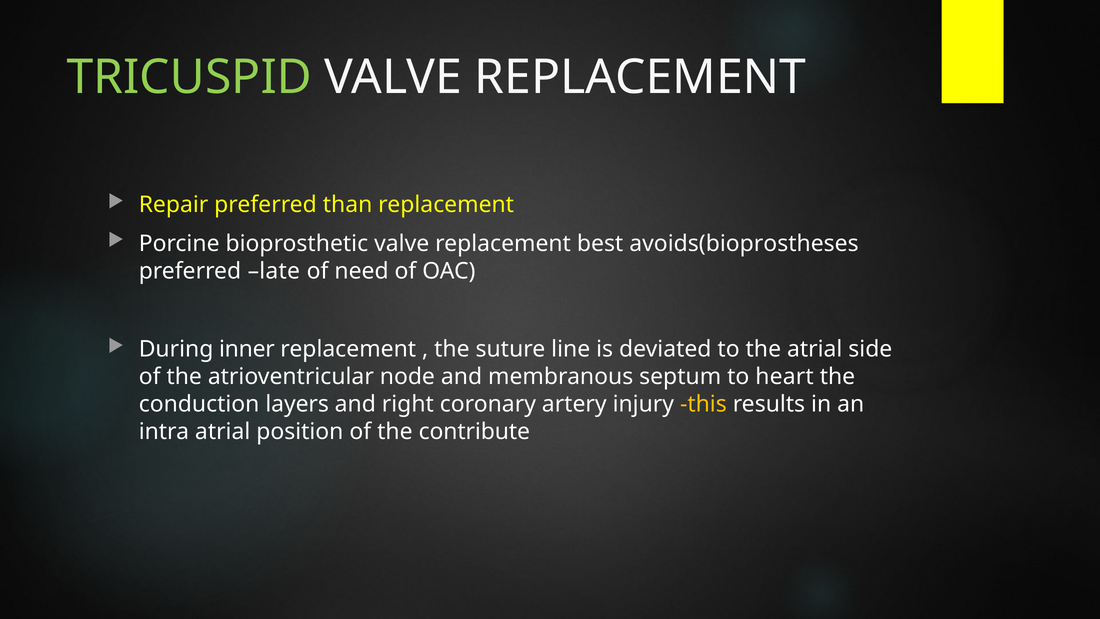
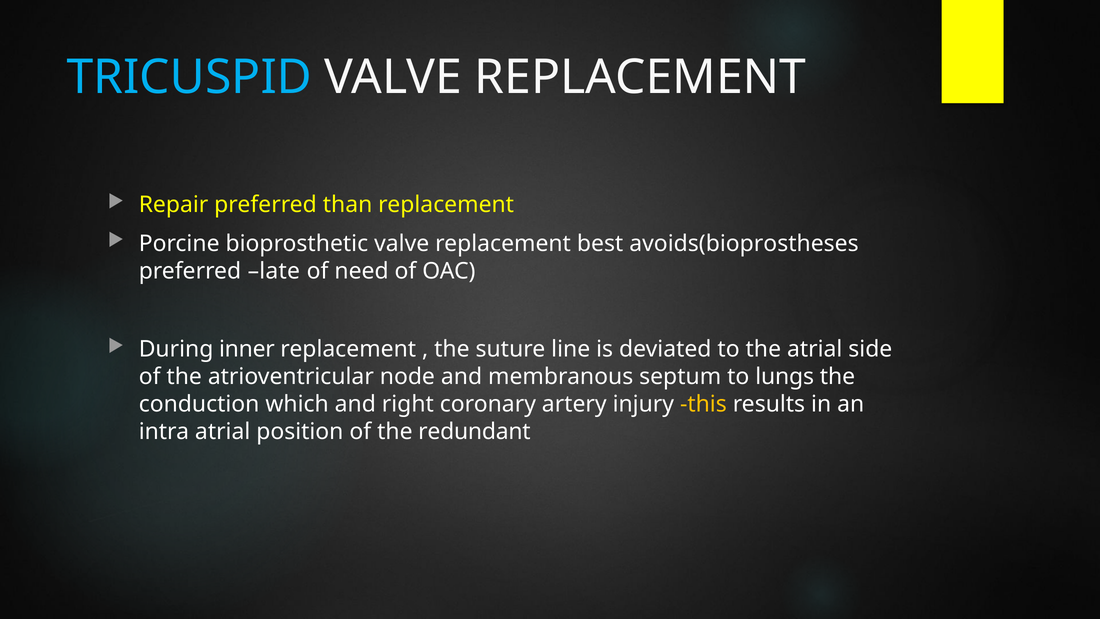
TRICUSPID colour: light green -> light blue (189, 77)
heart: heart -> lungs (785, 377)
layers: layers -> which (297, 404)
contribute: contribute -> redundant (474, 432)
